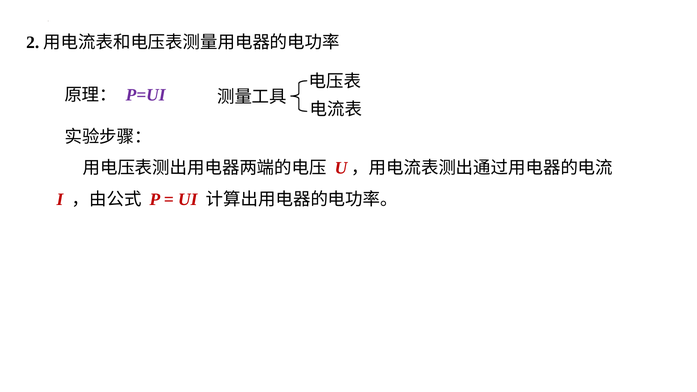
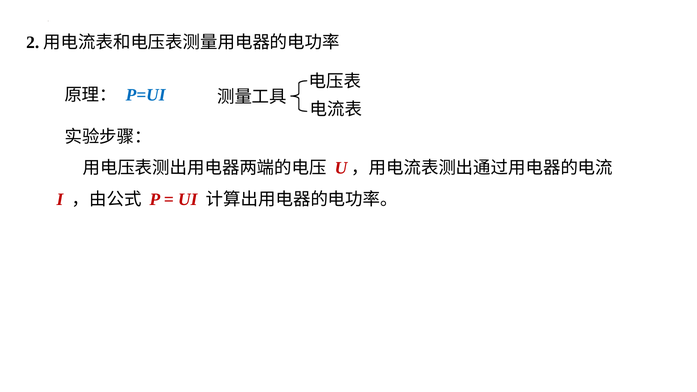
P=UI colour: purple -> blue (146, 95)
